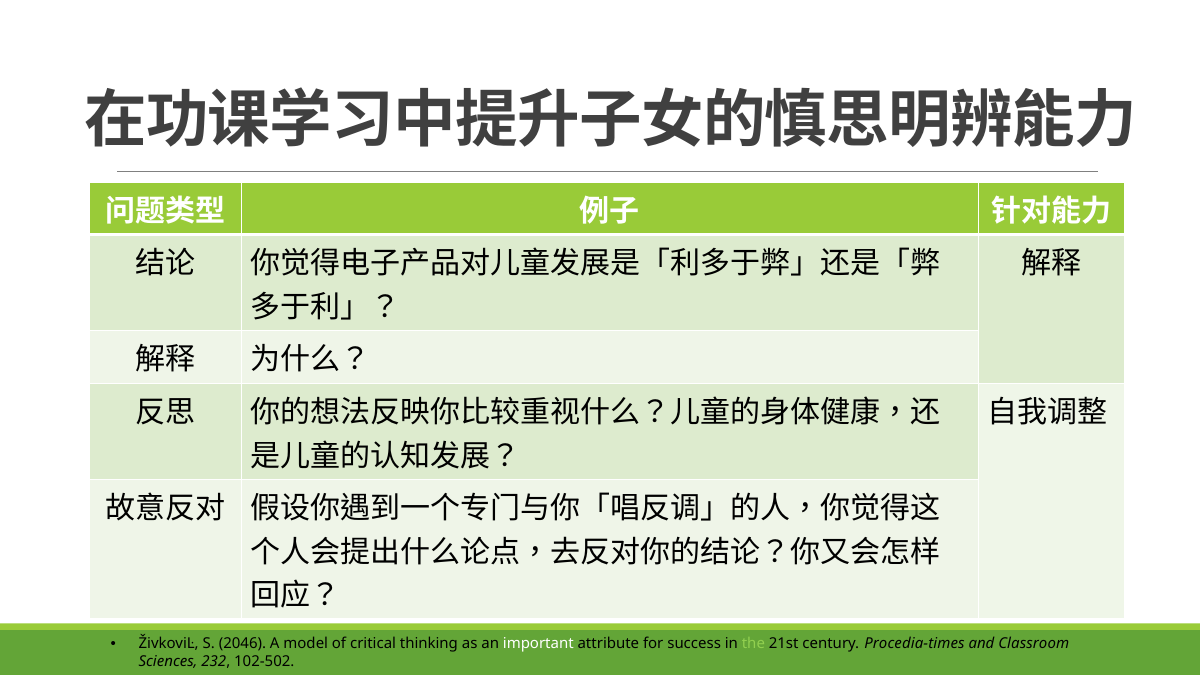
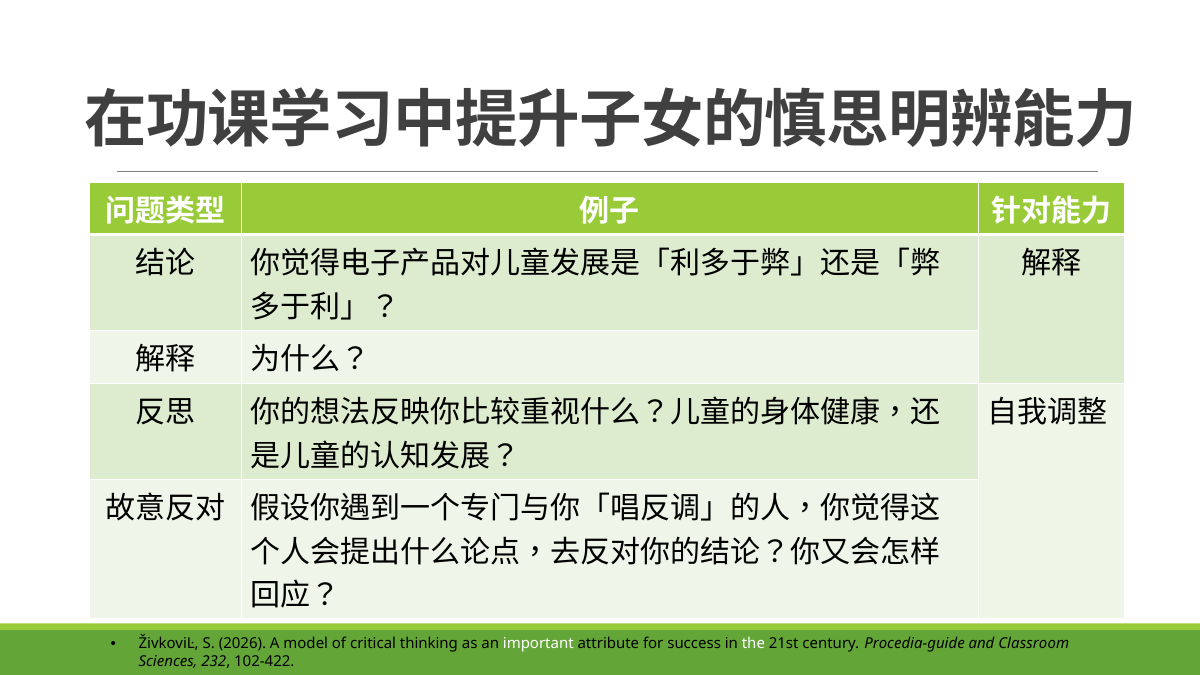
2046: 2046 -> 2026 (242, 644)
the colour: light green -> white (753, 644)
Procedia-times: Procedia-times -> Procedia-guide (915, 644)
102-502: 102-502 -> 102-422 (264, 662)
